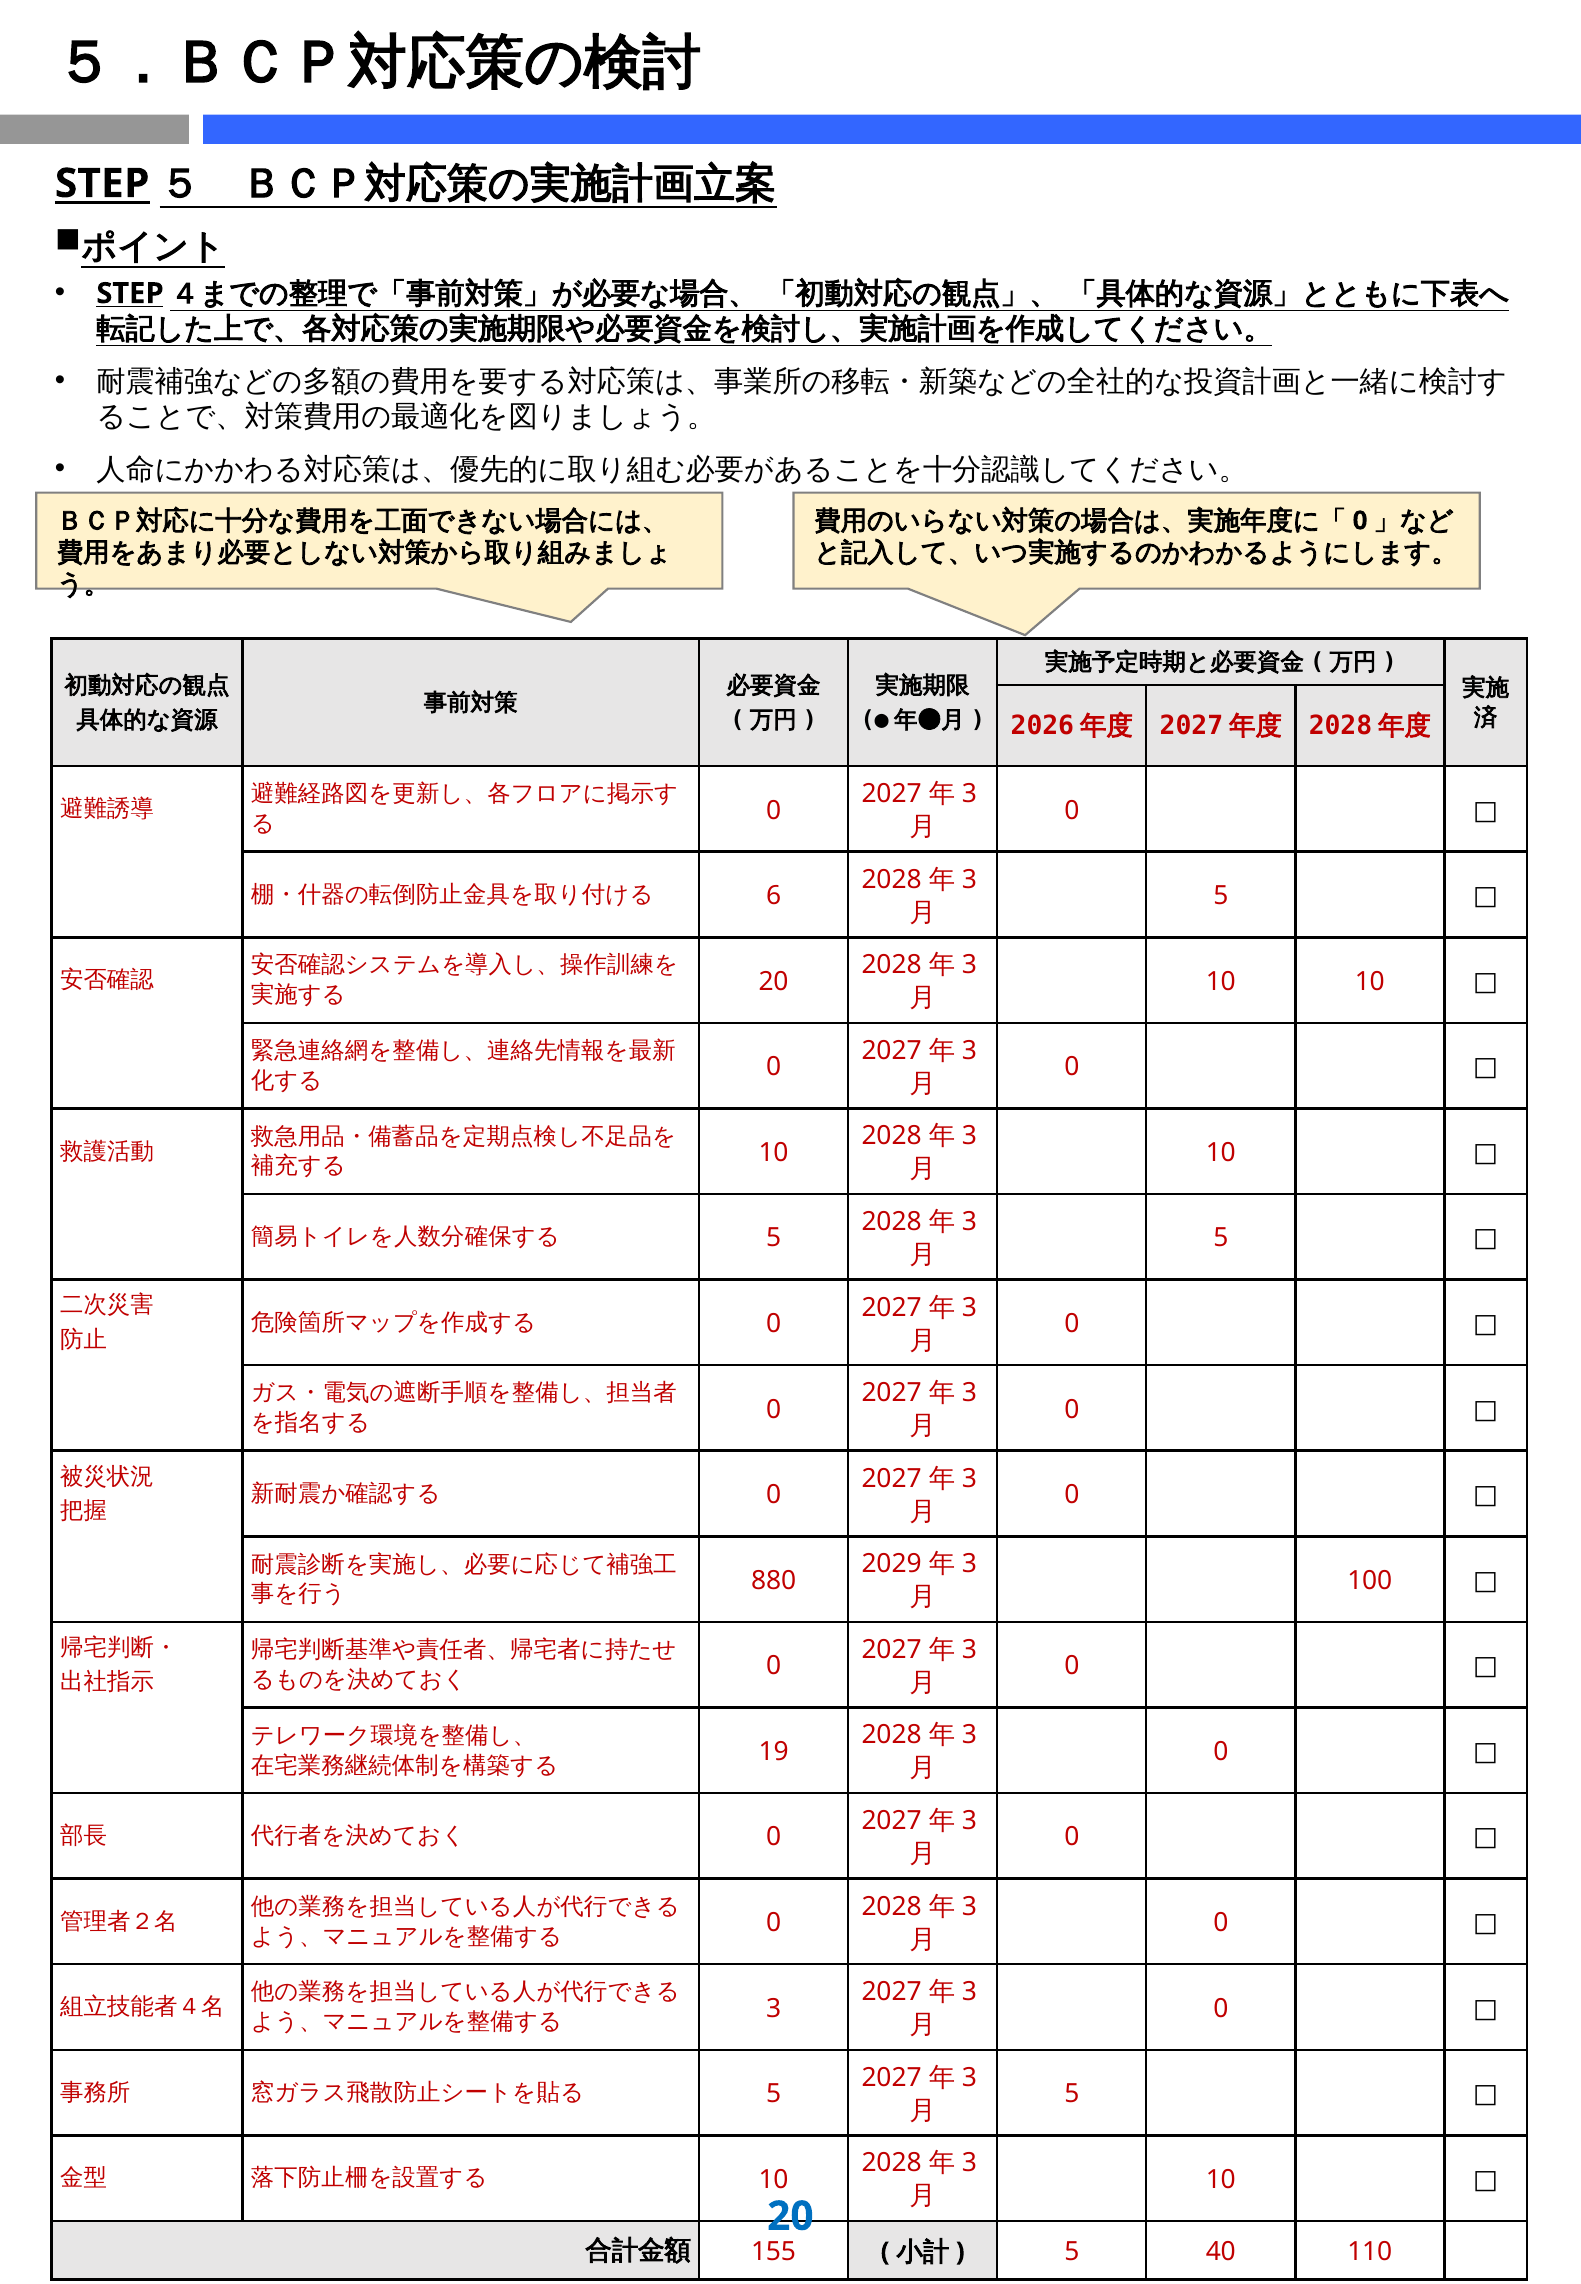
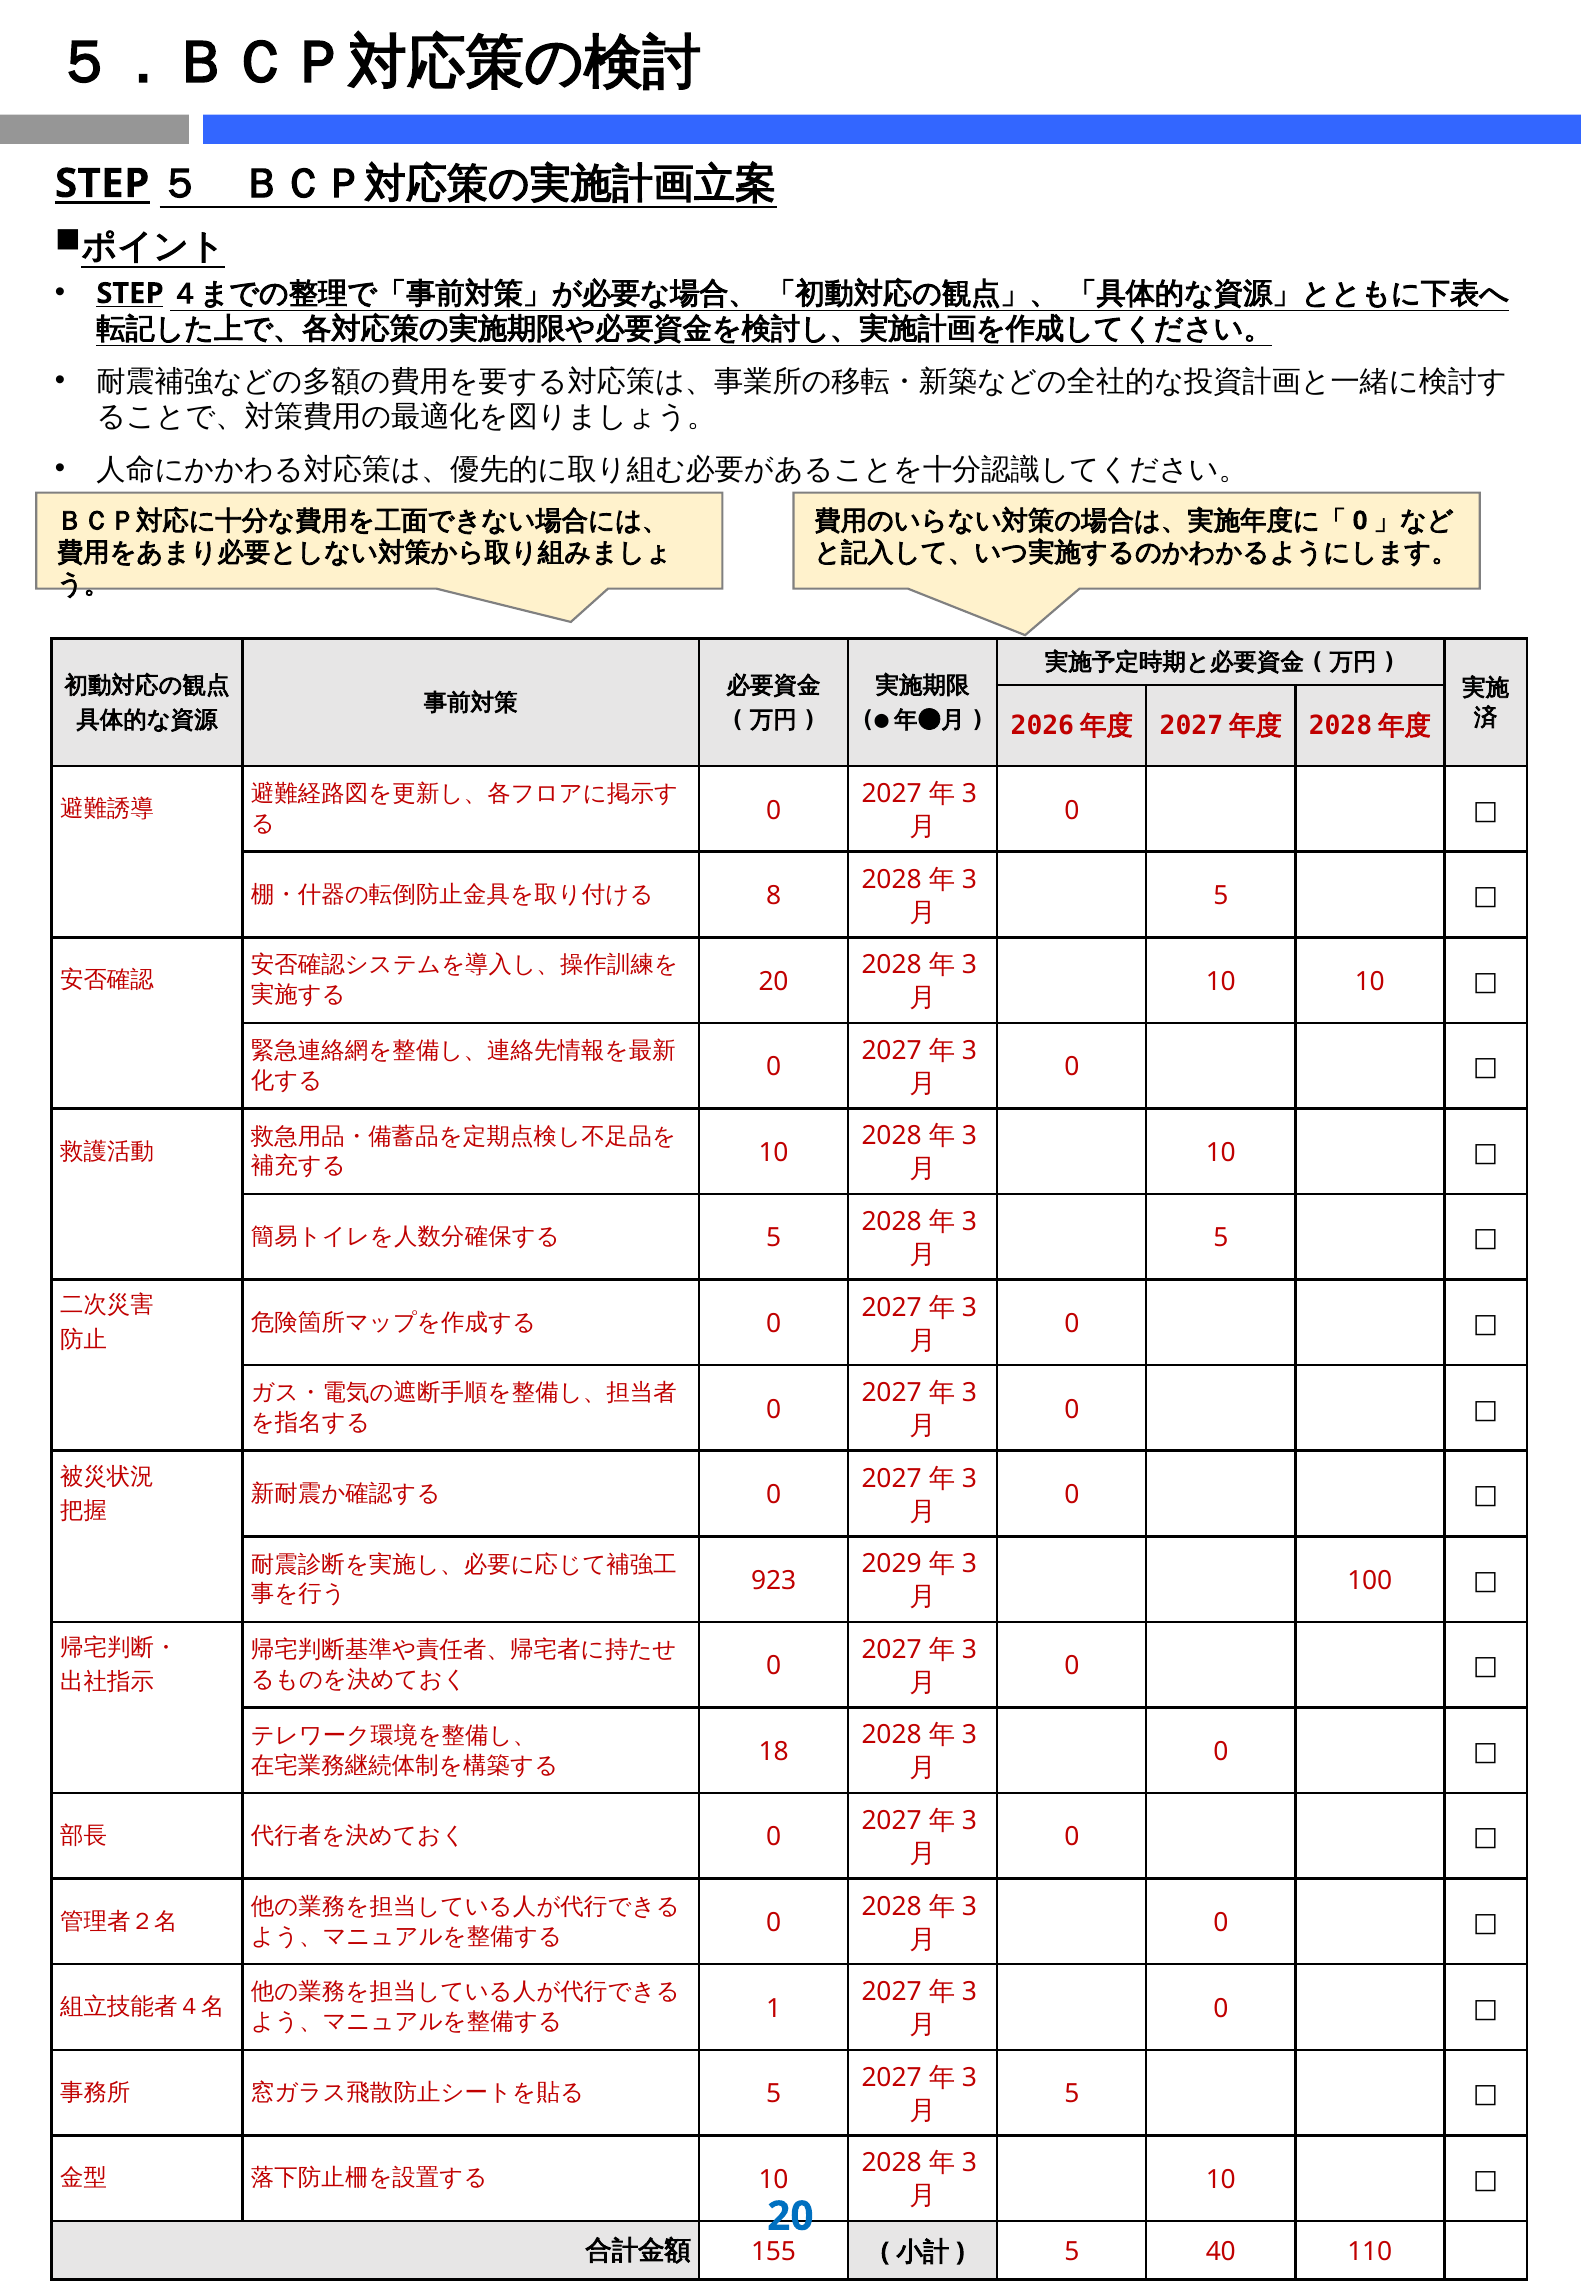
6: 6 -> 8 (774, 896)
880: 880 -> 923 (774, 1580)
19: 19 -> 18 (774, 1751)
3: 3 -> 1 (774, 2008)
